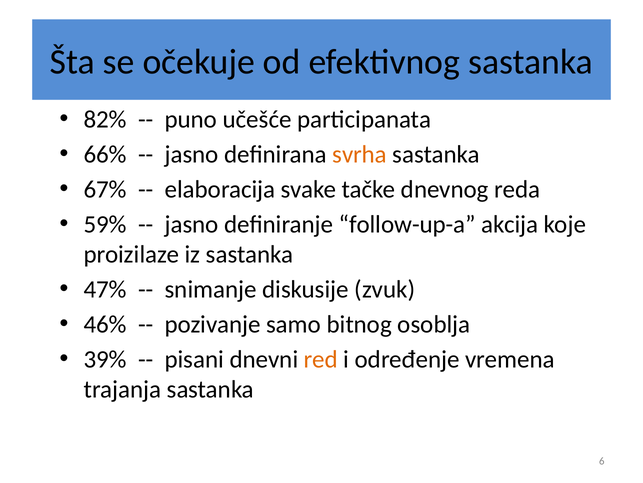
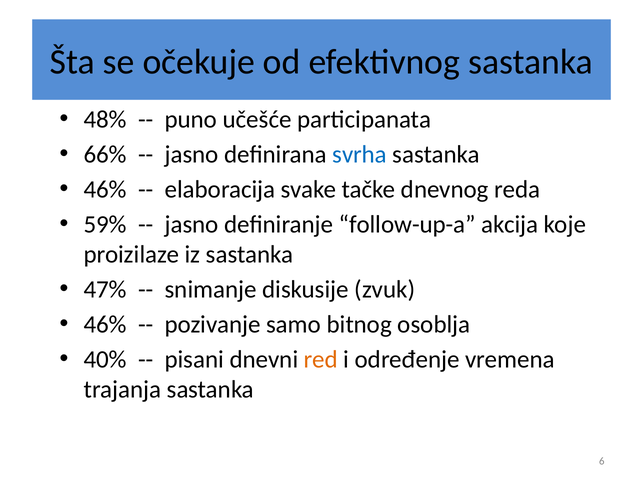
82%: 82% -> 48% (105, 119)
svrha colour: orange -> blue (360, 154)
67%: 67% -> 46% (105, 189)
39%: 39% -> 40% (105, 359)
